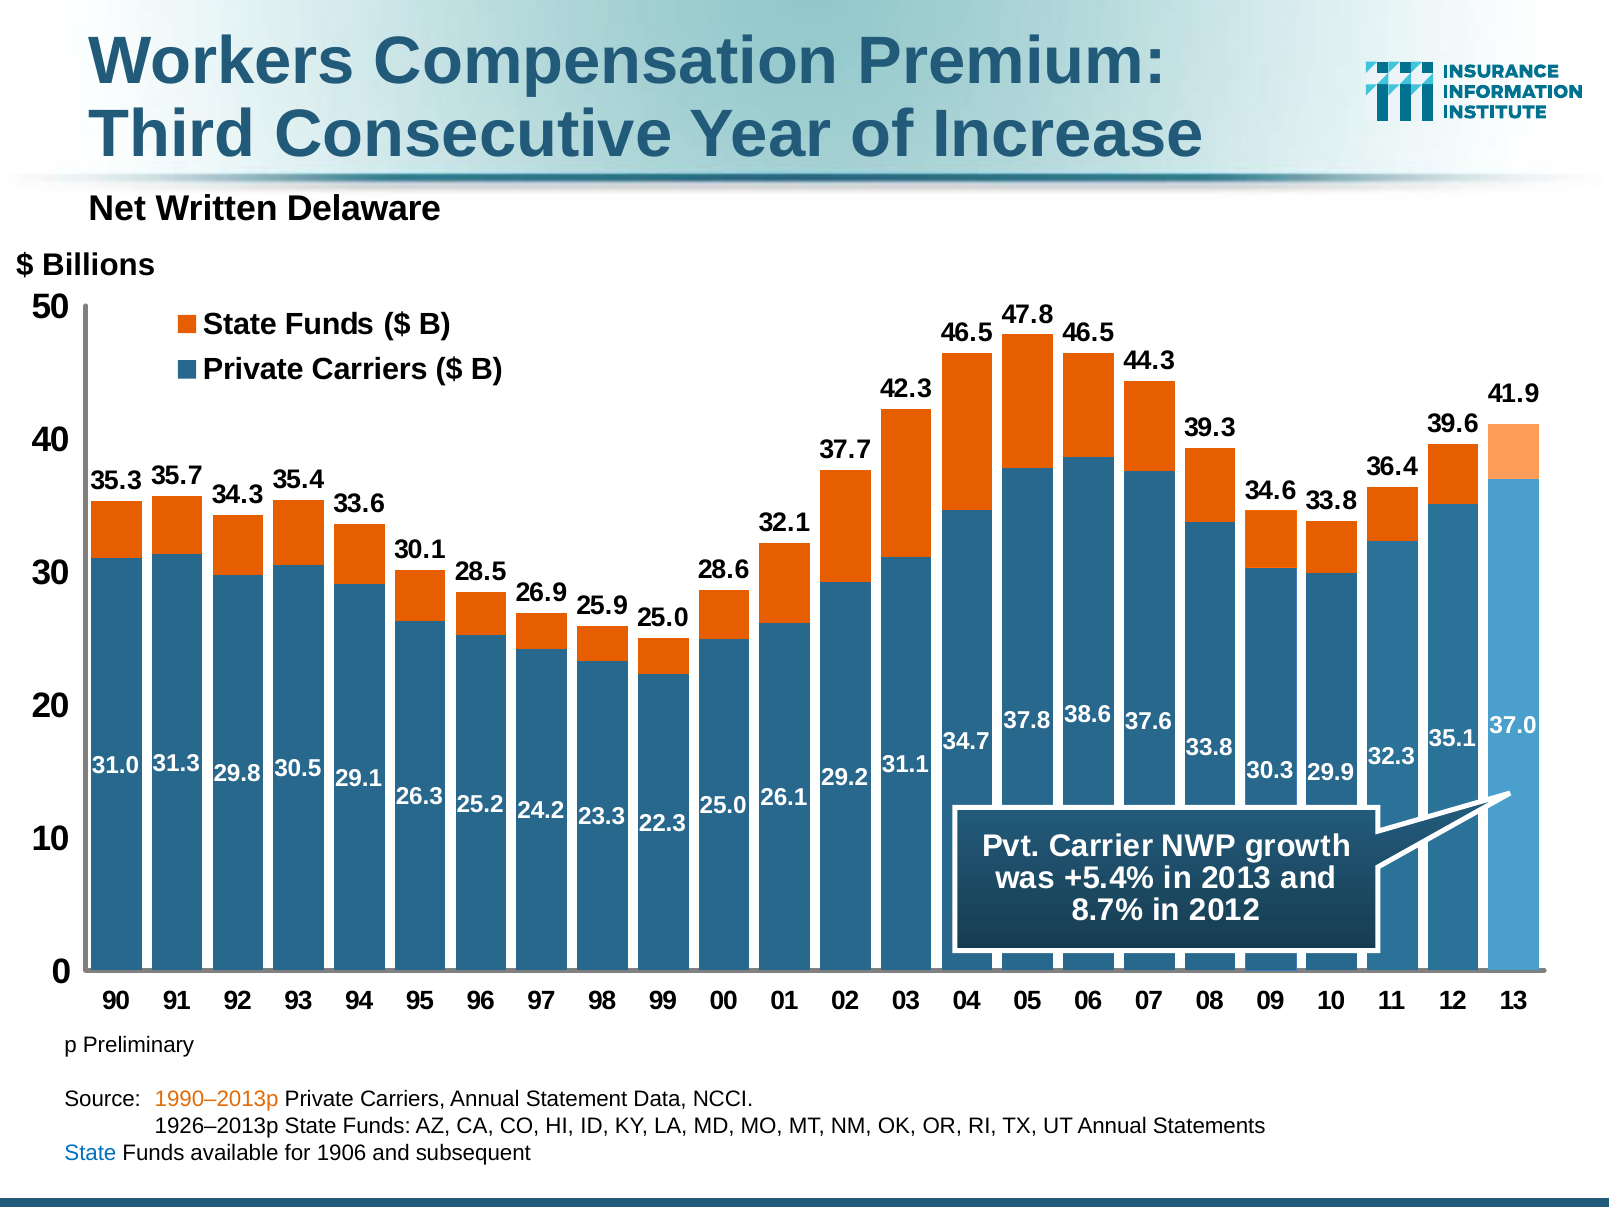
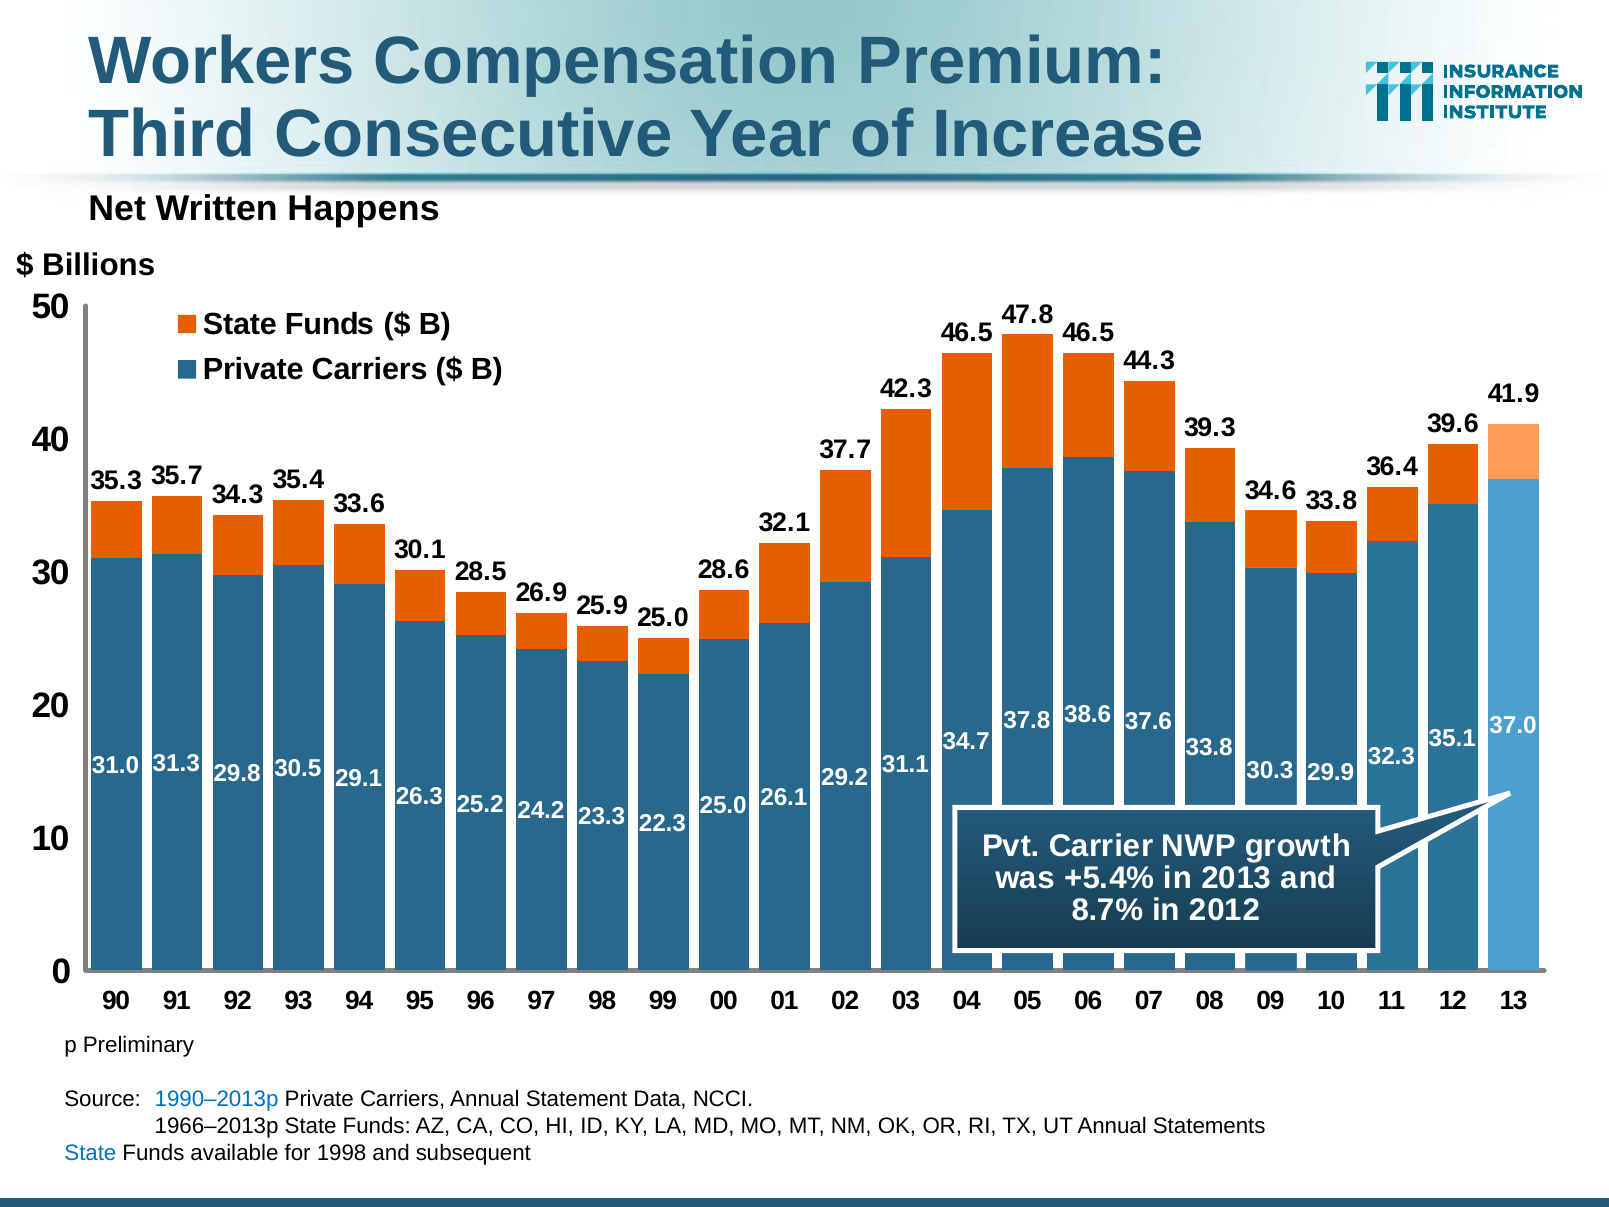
Delaware: Delaware -> Happens (364, 209)
1990–2013p colour: orange -> blue (217, 1099)
1926–2013p: 1926–2013p -> 1966–2013p (217, 1126)
1906: 1906 -> 1998 (342, 1152)
